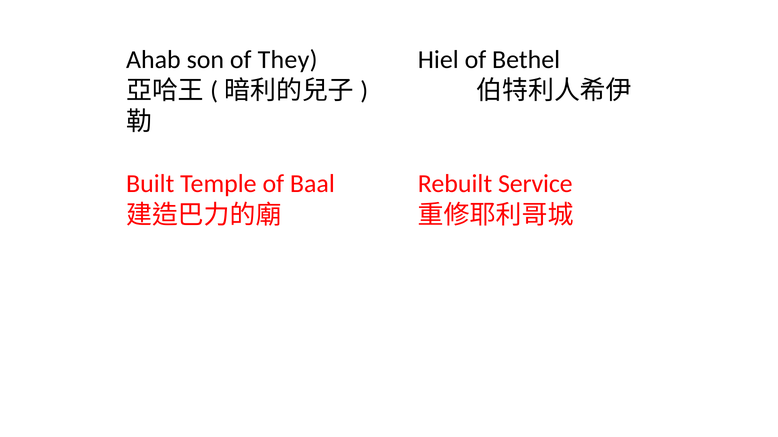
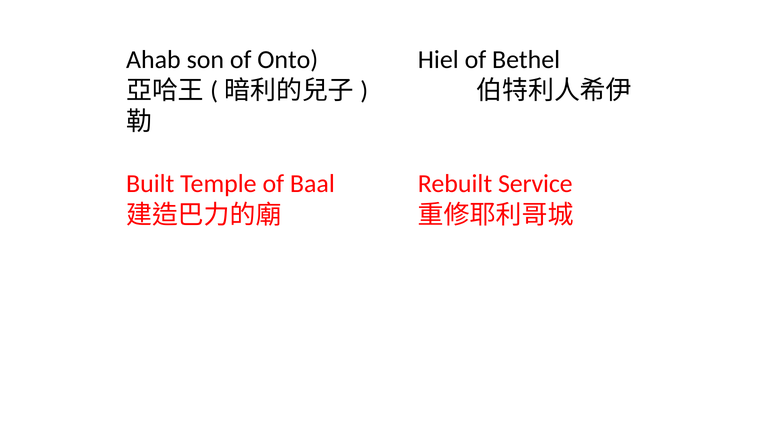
They: They -> Onto (288, 60)
